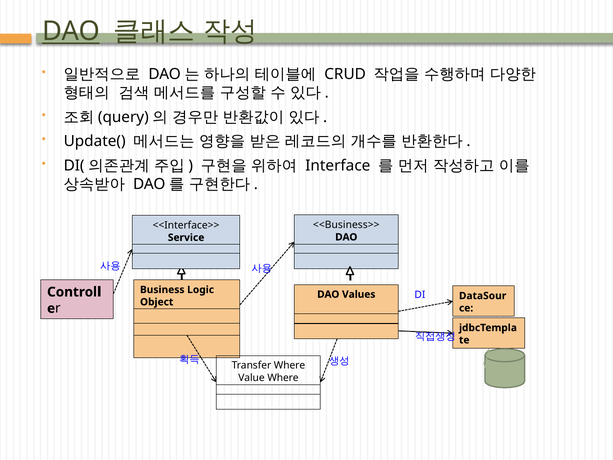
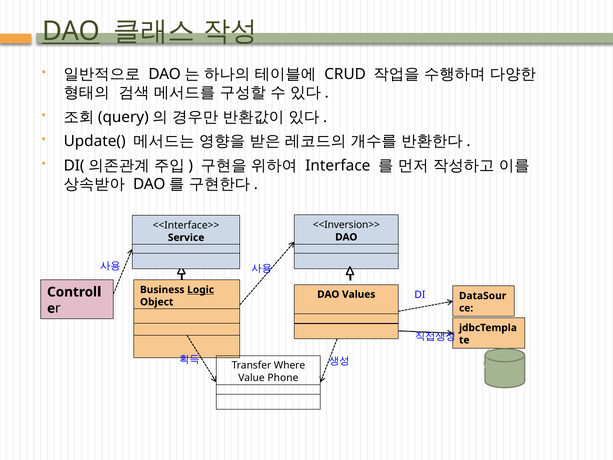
<<Business>>: <<Business>> -> <<Inversion>> (346, 225)
Logic underline: none -> present (201, 290)
Value Where: Where -> Phone (283, 377)
